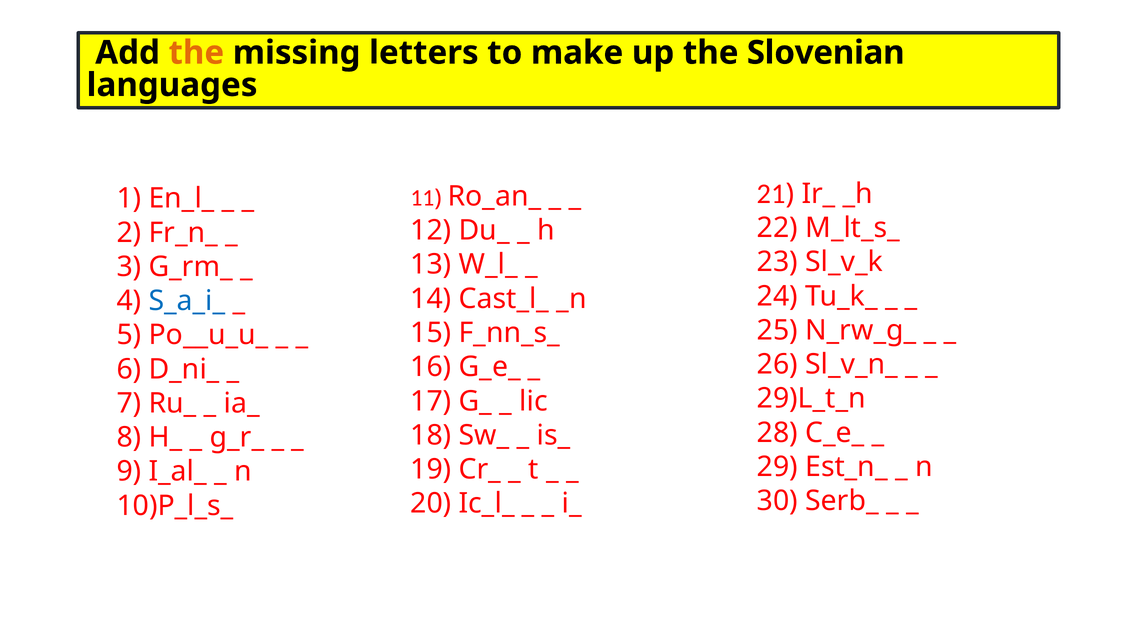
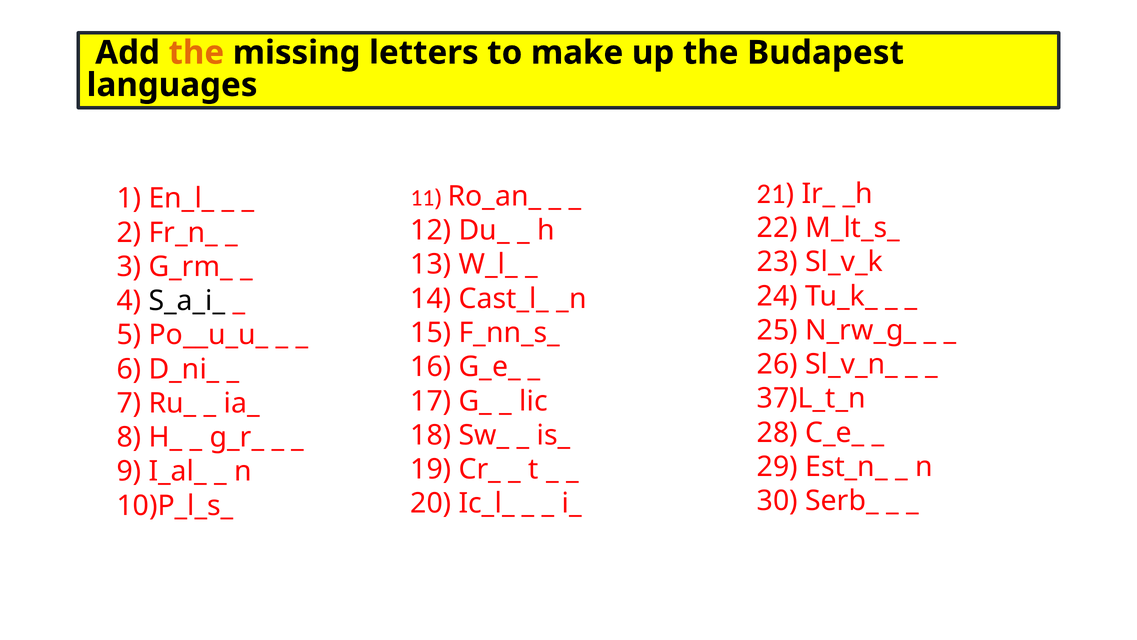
Slovenian: Slovenian -> Budapest (826, 53)
S_a_i_ colour: blue -> black (187, 301)
29)L_t_n: 29)L_t_n -> 37)L_t_n (811, 398)
